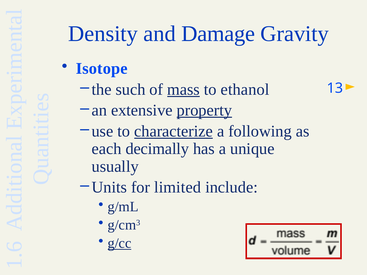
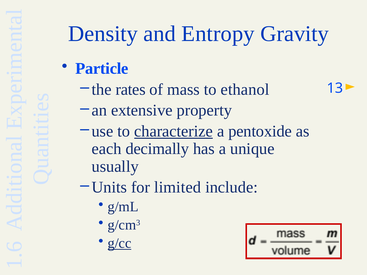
Damage: Damage -> Entropy (218, 34)
Isotope: Isotope -> Particle (102, 69)
such: such -> rates (131, 90)
mass underline: present -> none (183, 90)
property underline: present -> none (204, 110)
following: following -> pentoxide (260, 131)
